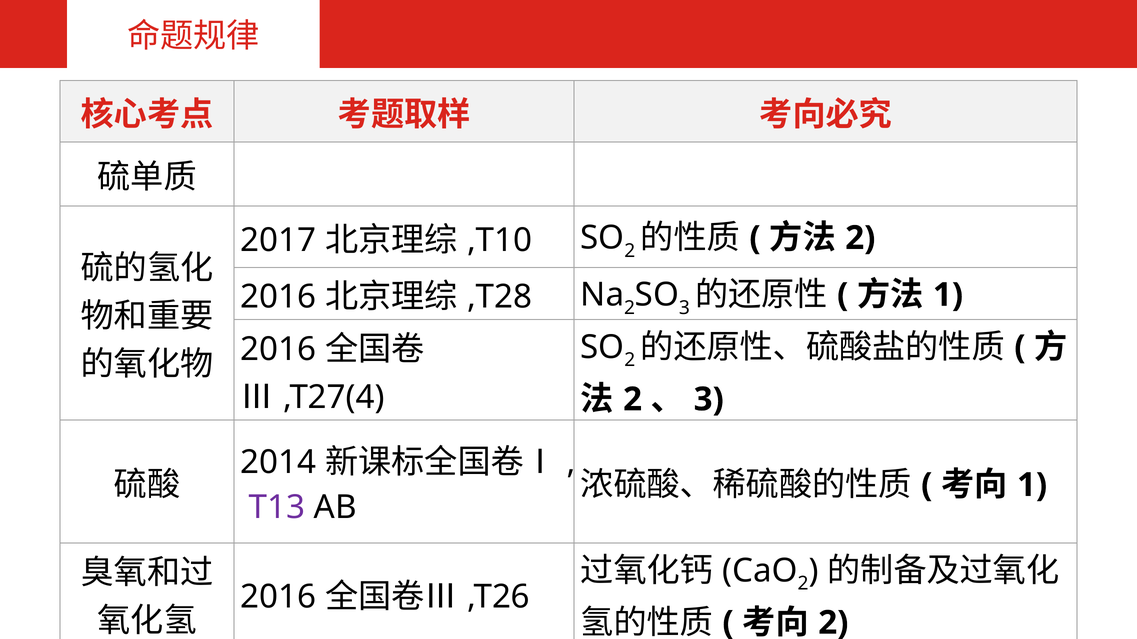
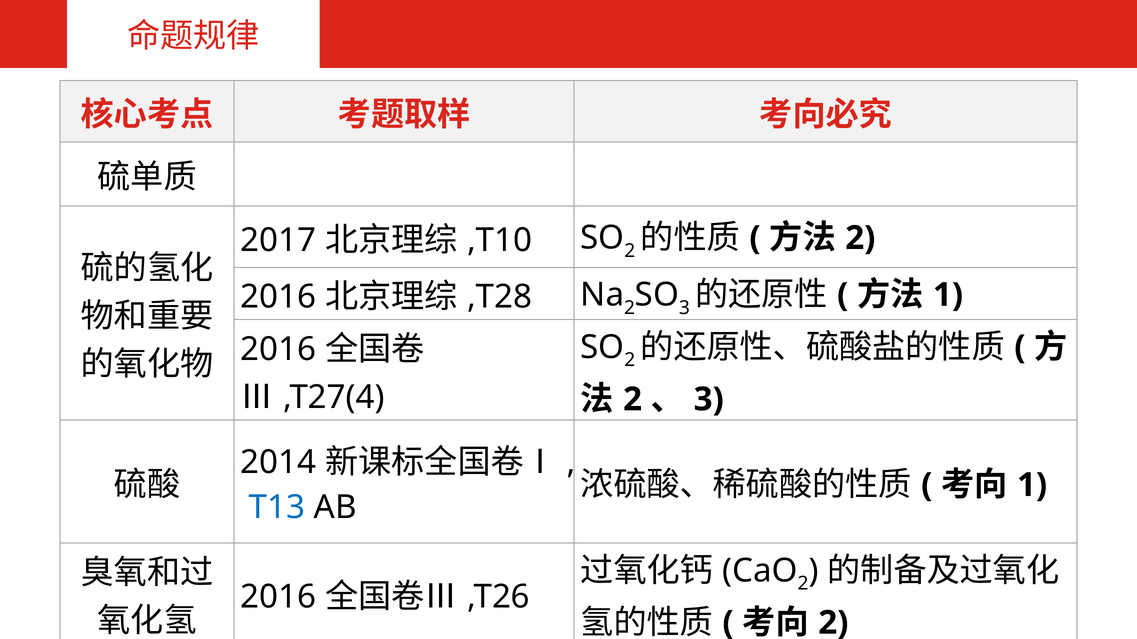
T13 colour: purple -> blue (277, 508)
